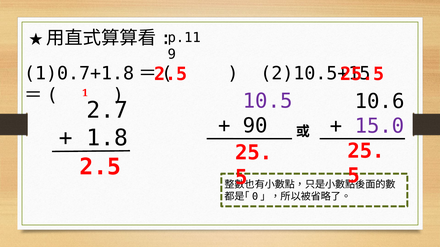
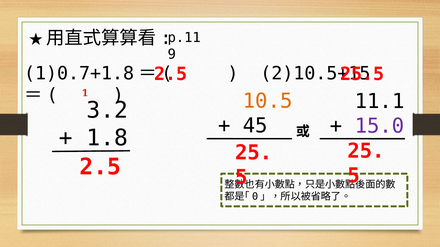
10.5 colour: purple -> orange (268, 101)
10.6: 10.6 -> 11.1 (380, 102)
2.7: 2.7 -> 3.2 (107, 111)
90: 90 -> 45 (255, 126)
